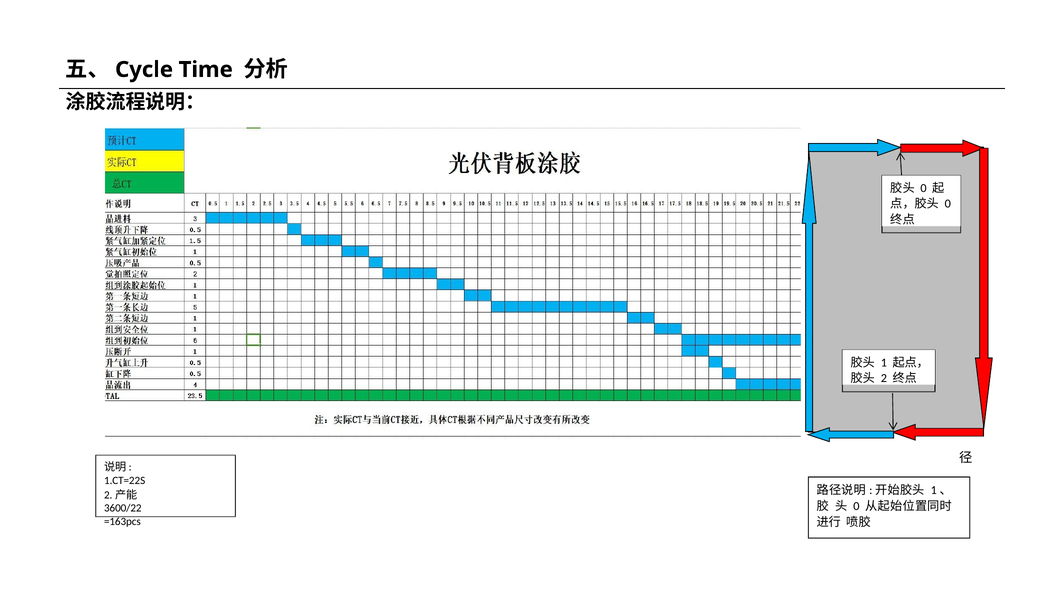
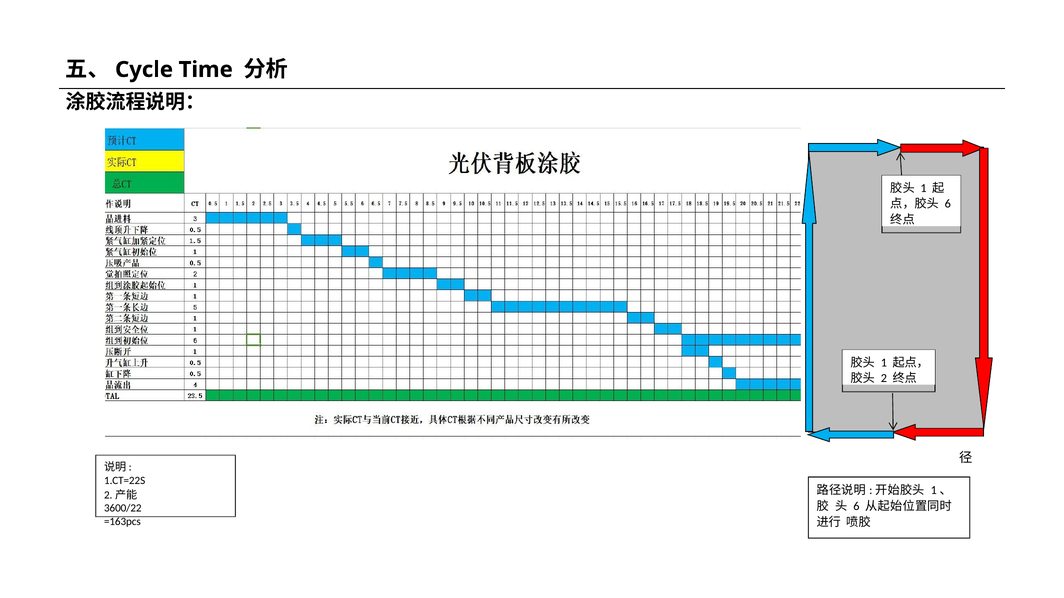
0: 0 -> 1 (924, 188)
0: 0 -> 6 (948, 204)
0: 0 -> 6 (856, 507)
